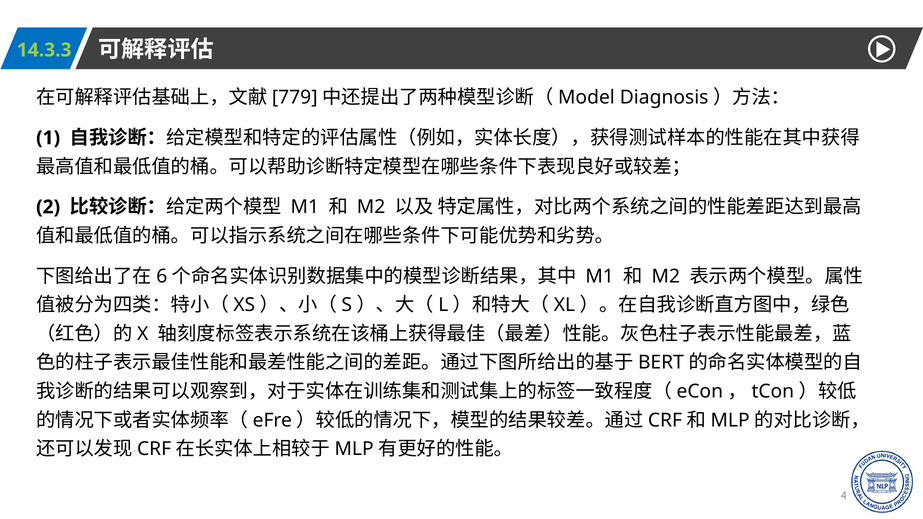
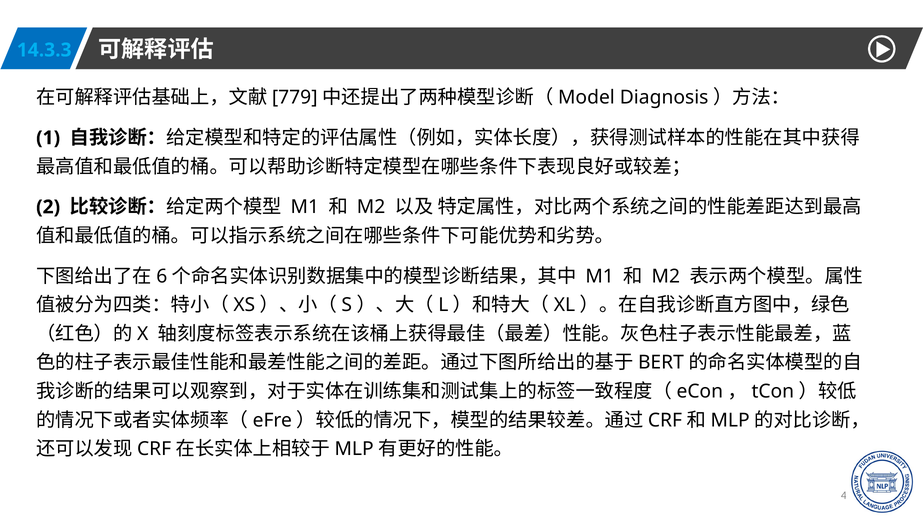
14.3.3 colour: light green -> light blue (44, 50)
